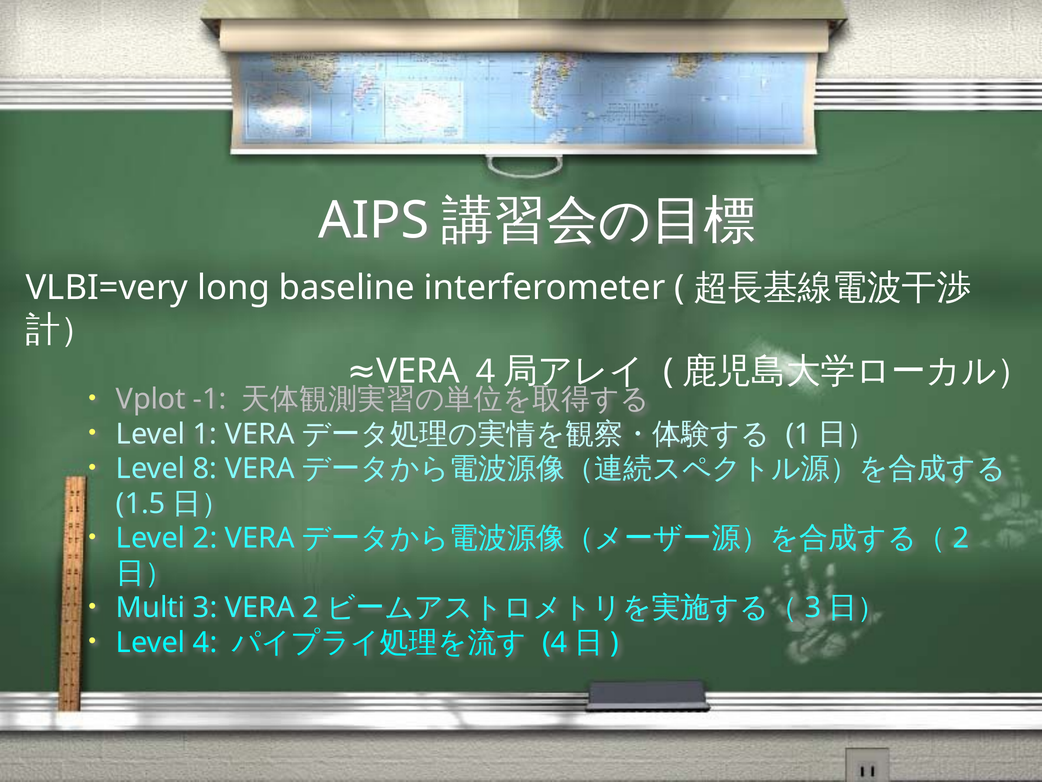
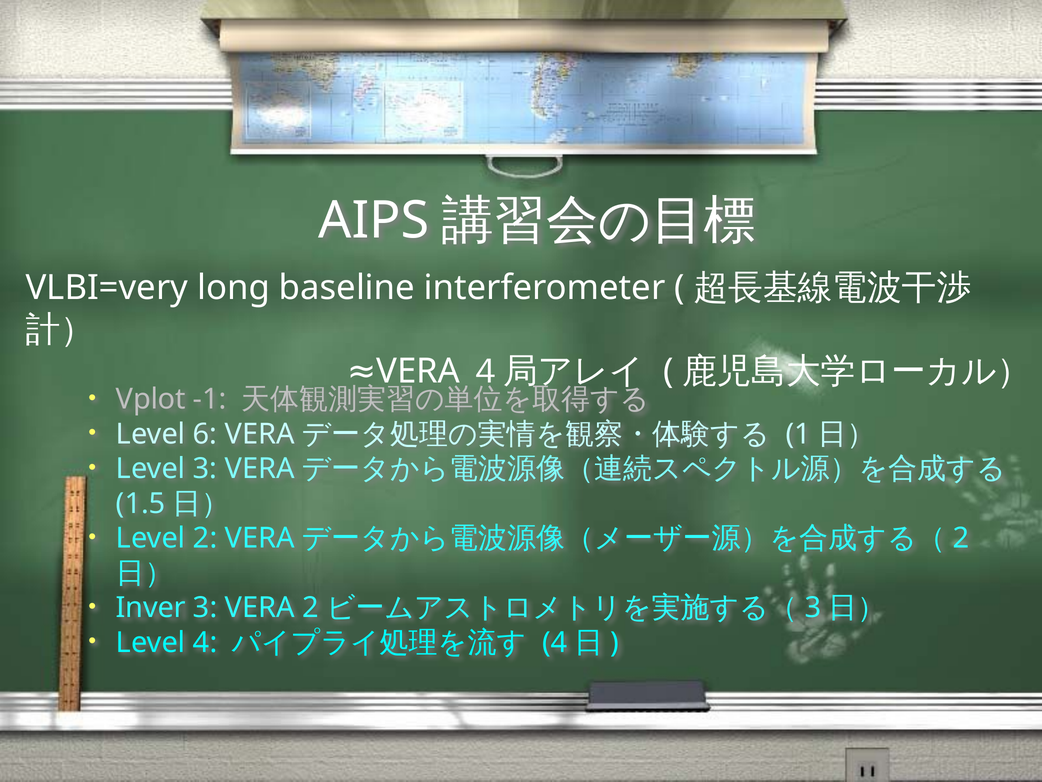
1: 1 -> 6 (205, 434)
Level 8: 8 -> 3 (205, 468)
Multi: Multi -> Inver (151, 607)
